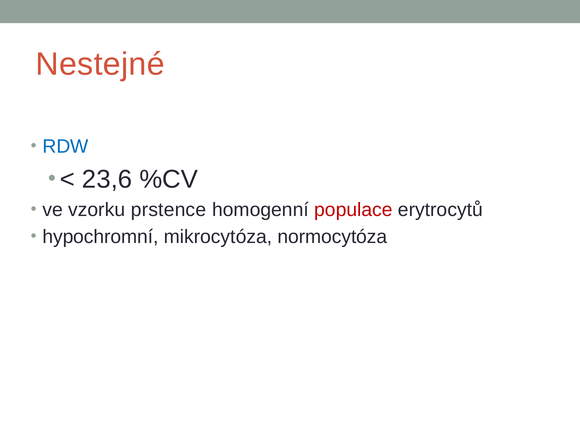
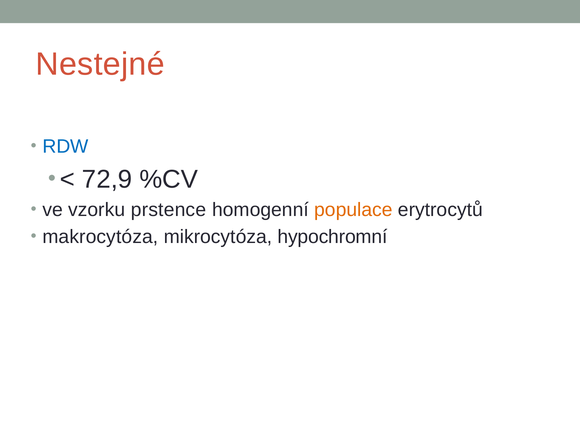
23,6: 23,6 -> 72,9 (107, 179)
populace colour: red -> orange (353, 210)
hypochromní: hypochromní -> makrocytóza (100, 237)
normocytóza: normocytóza -> hypochromní (332, 237)
